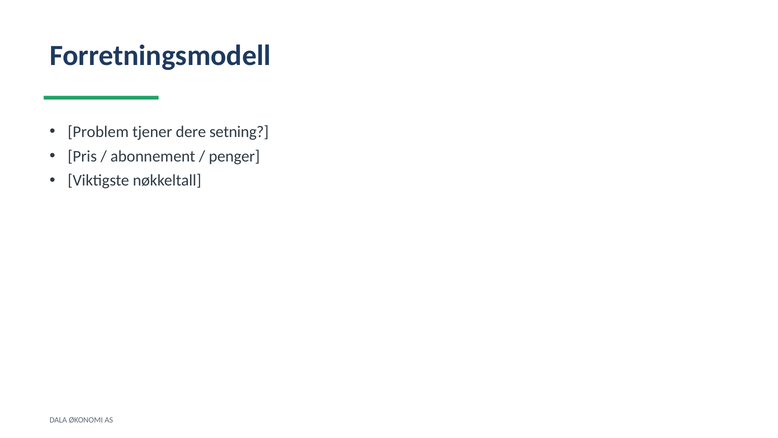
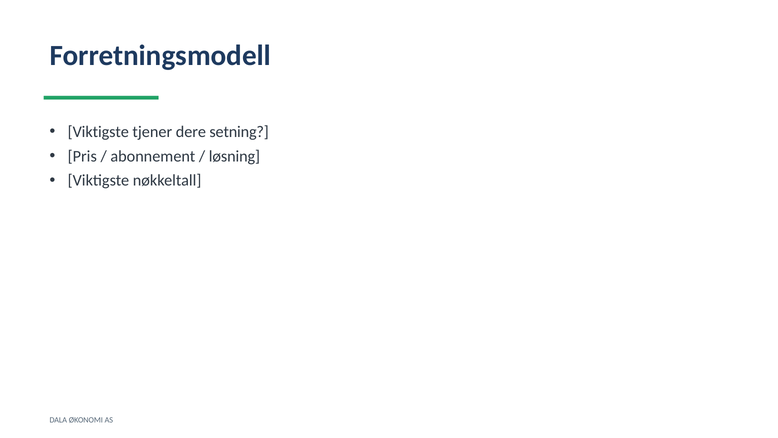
Problem: Problem -> Viktigste (98, 132)
penger: penger -> løsning (234, 156)
